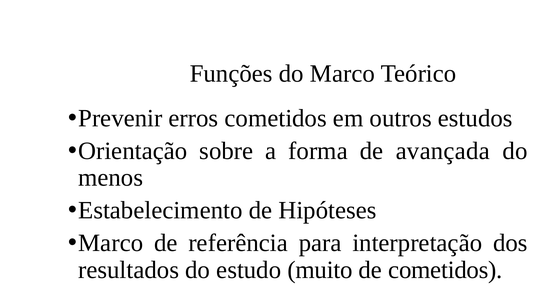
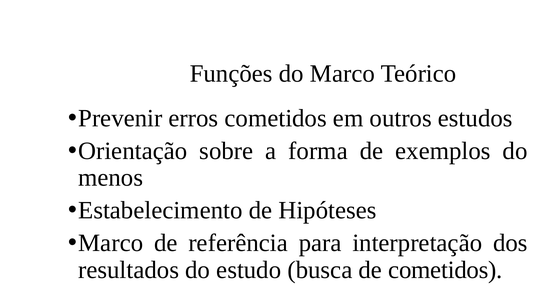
avançada: avançada -> exemplos (443, 151)
muito: muito -> busca (320, 269)
